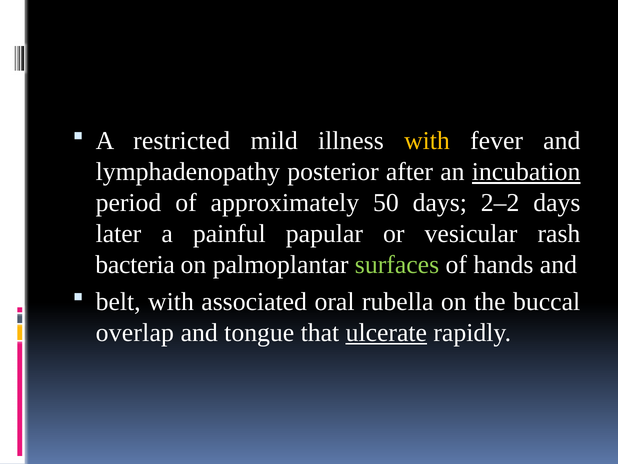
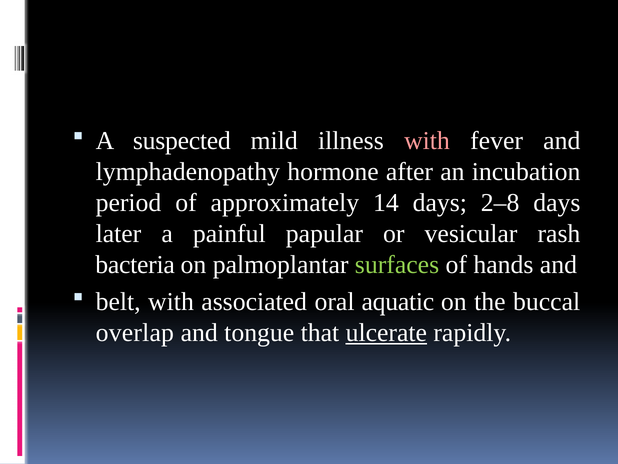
restricted: restricted -> suspected (182, 141)
with colour: yellow -> pink (427, 141)
posterior: posterior -> hormone (333, 172)
incubation underline: present -> none (526, 172)
50: 50 -> 14 (386, 203)
2–2: 2–2 -> 2–8 (500, 203)
rubella: rubella -> aquatic (398, 301)
